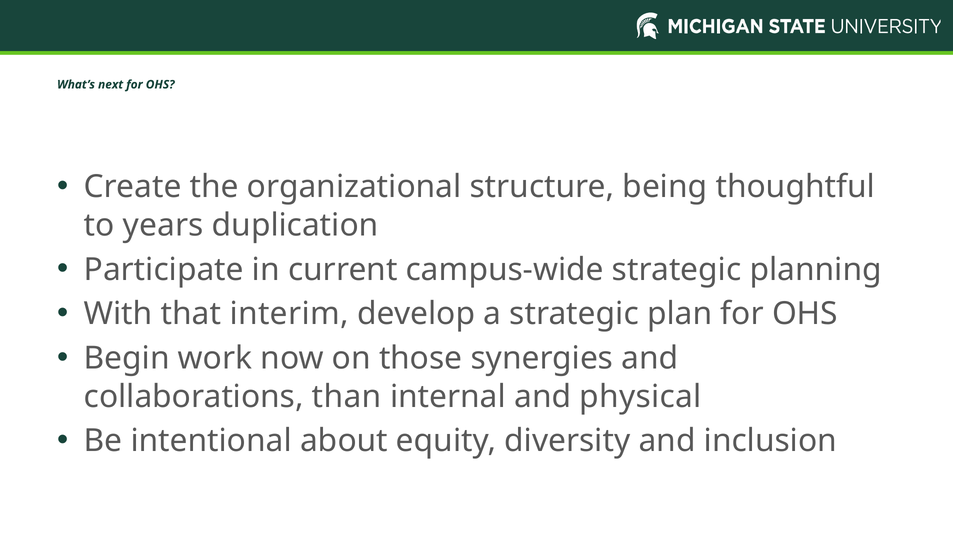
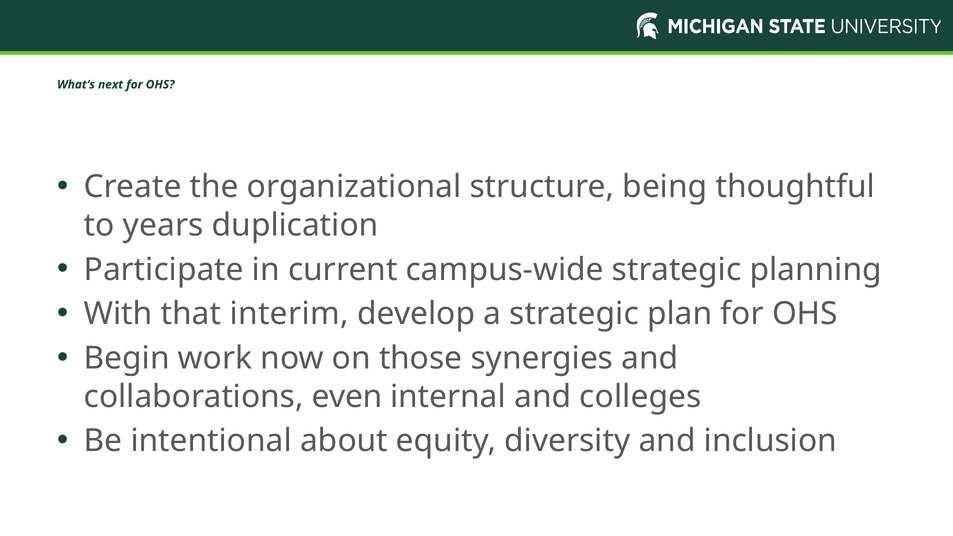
than: than -> even (347, 397)
physical: physical -> colleges (640, 397)
